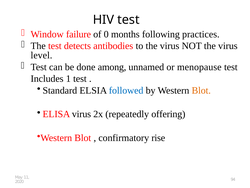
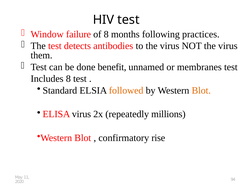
of 0: 0 -> 8 (106, 34)
level: level -> them (42, 55)
among: among -> benefit (112, 67)
menopause: menopause -> membranes (199, 67)
Includes 1: 1 -> 8 (68, 78)
followed colour: blue -> orange (126, 90)
offering: offering -> millions (168, 114)
